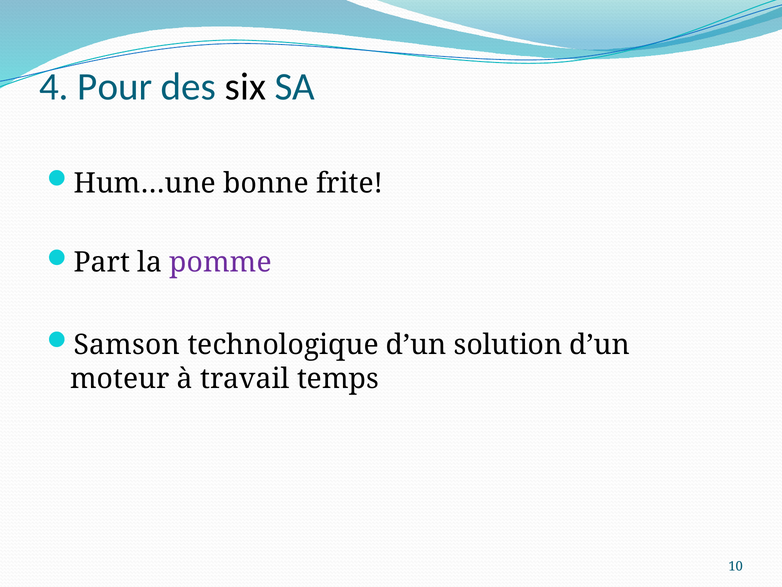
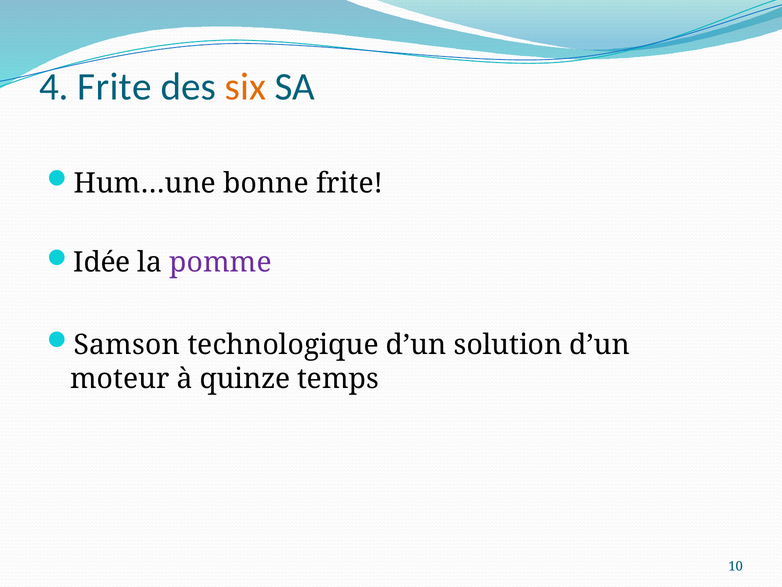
4 Pour: Pour -> Frite (115, 87)
six colour: black -> orange (245, 87)
Part: Part -> Idée (102, 262)
travail: travail -> quinze (245, 378)
